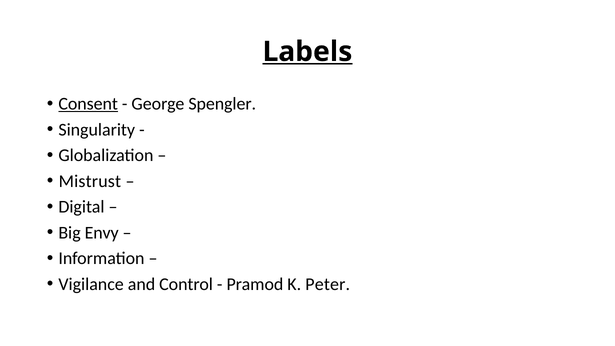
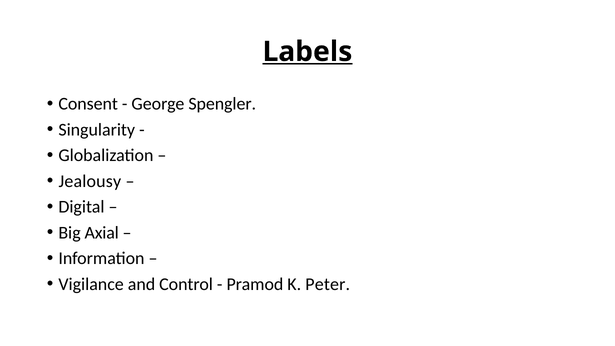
Consent underline: present -> none (88, 104)
Mistrust: Mistrust -> Jealousy (90, 181)
Envy: Envy -> Axial (102, 233)
